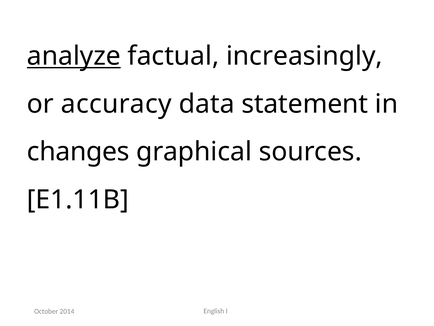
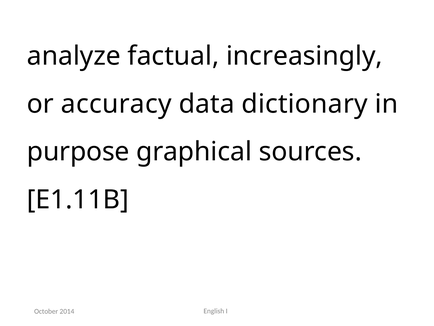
analyze underline: present -> none (74, 56)
statement: statement -> dictionary (305, 104)
changes: changes -> purpose (78, 152)
